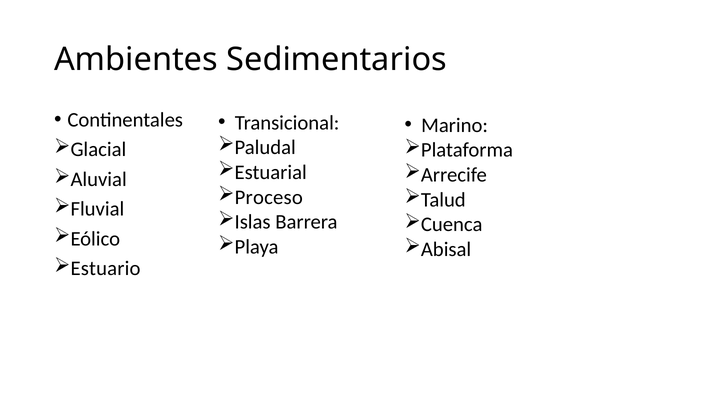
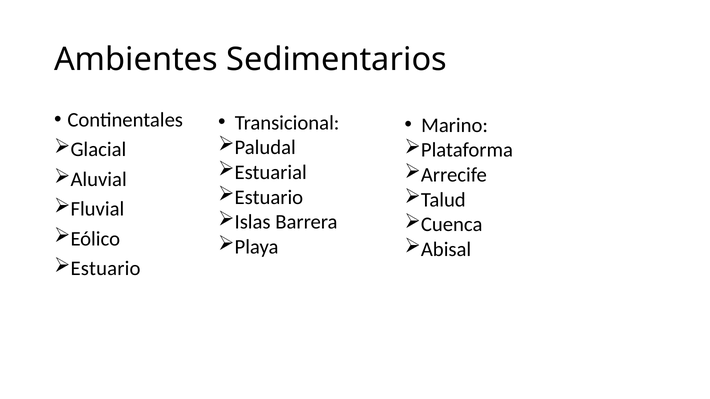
Proceso: Proceso -> Estuario (269, 197)
